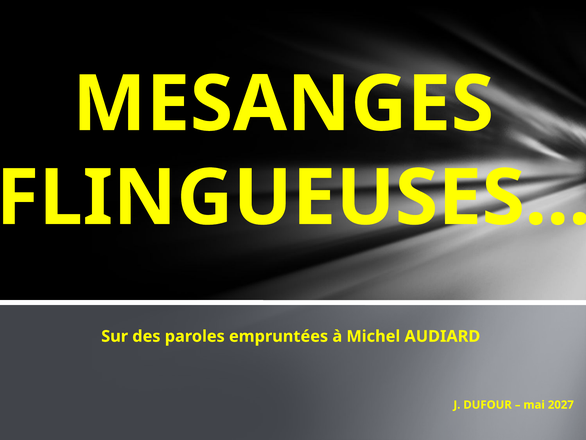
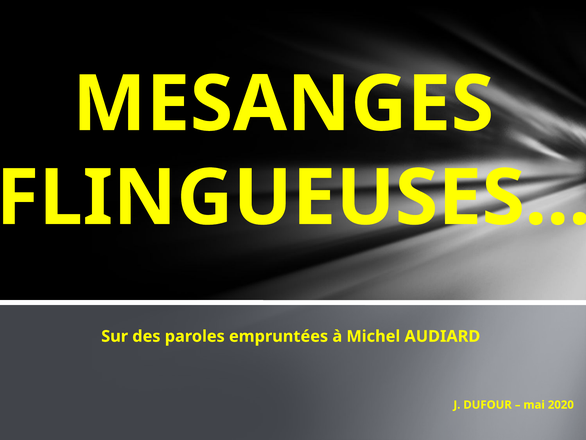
2027: 2027 -> 2020 (561, 404)
